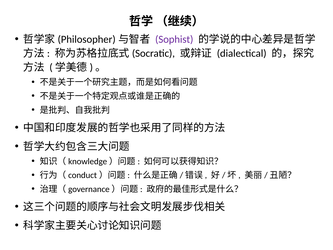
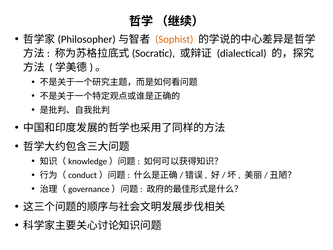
Sophist colour: purple -> orange (174, 39)
